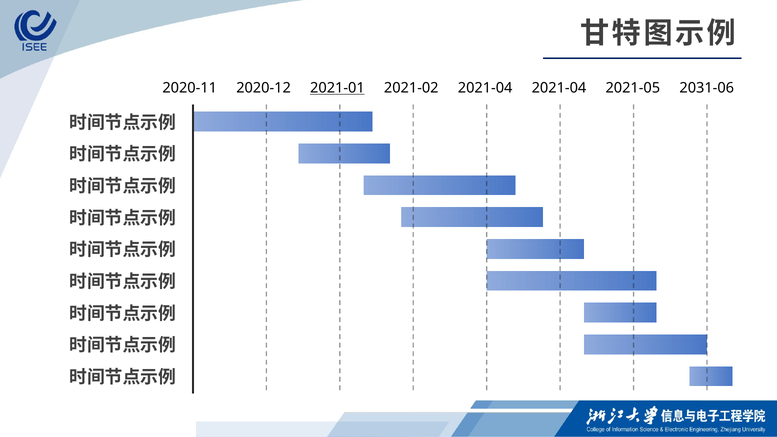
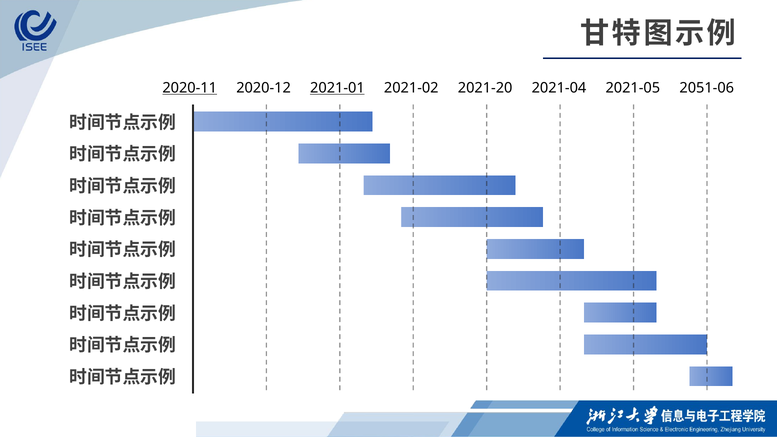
2020-11 underline: none -> present (190, 88)
2021-02 2021-04: 2021-04 -> 2021-20 (485, 88)
2031-06: 2031-06 -> 2051-06 (707, 88)
